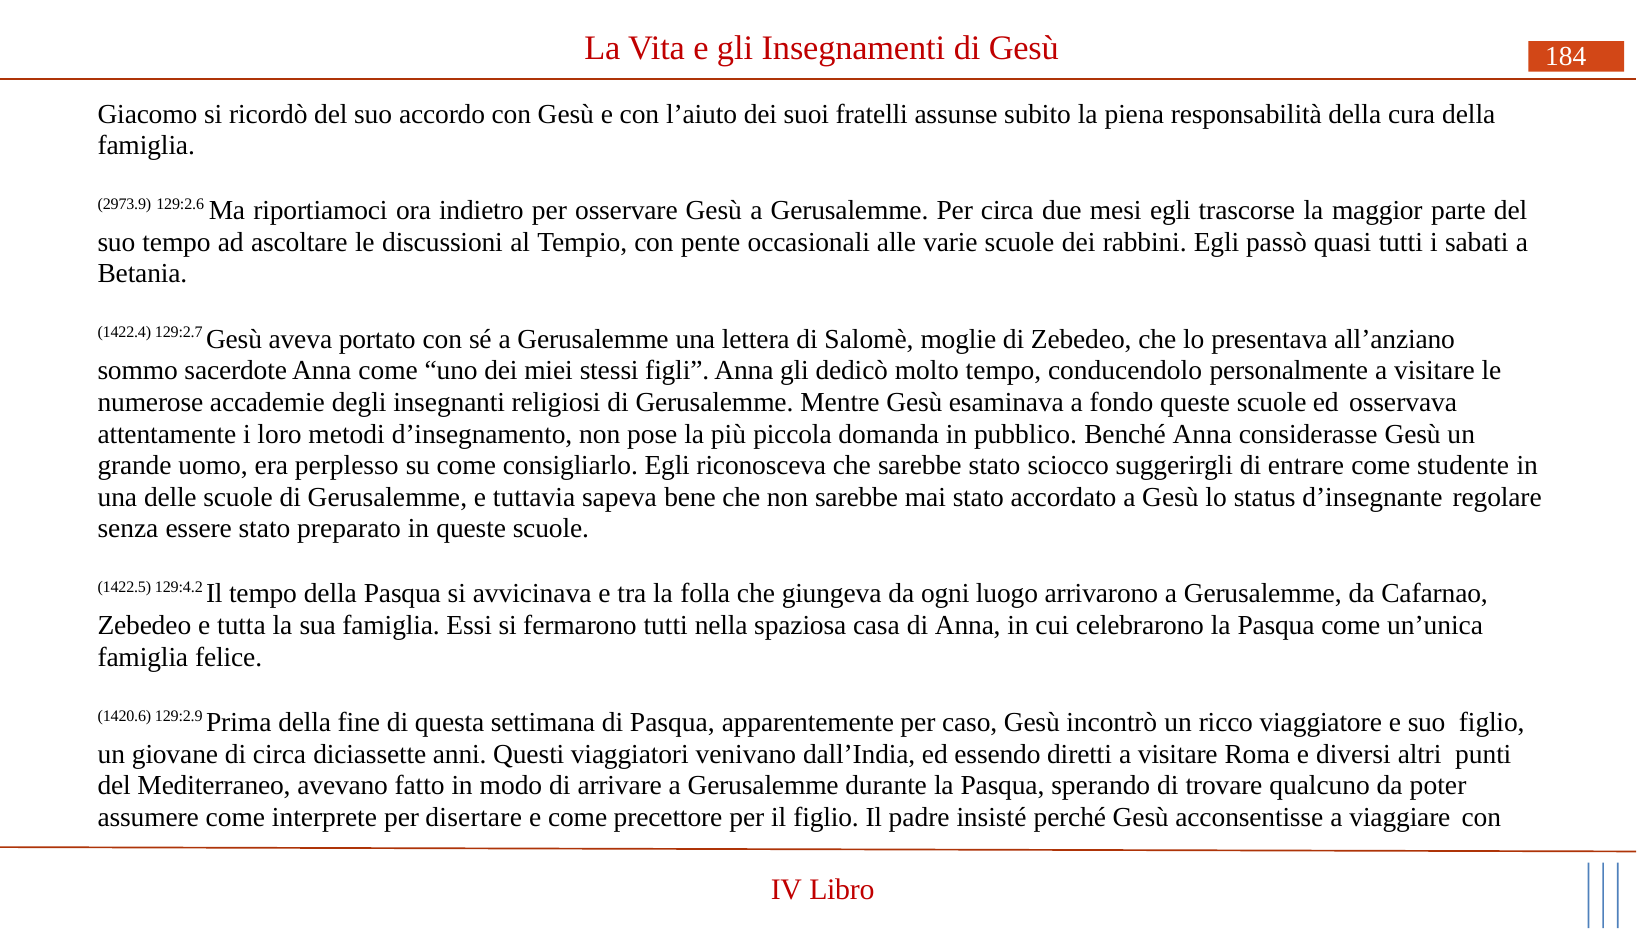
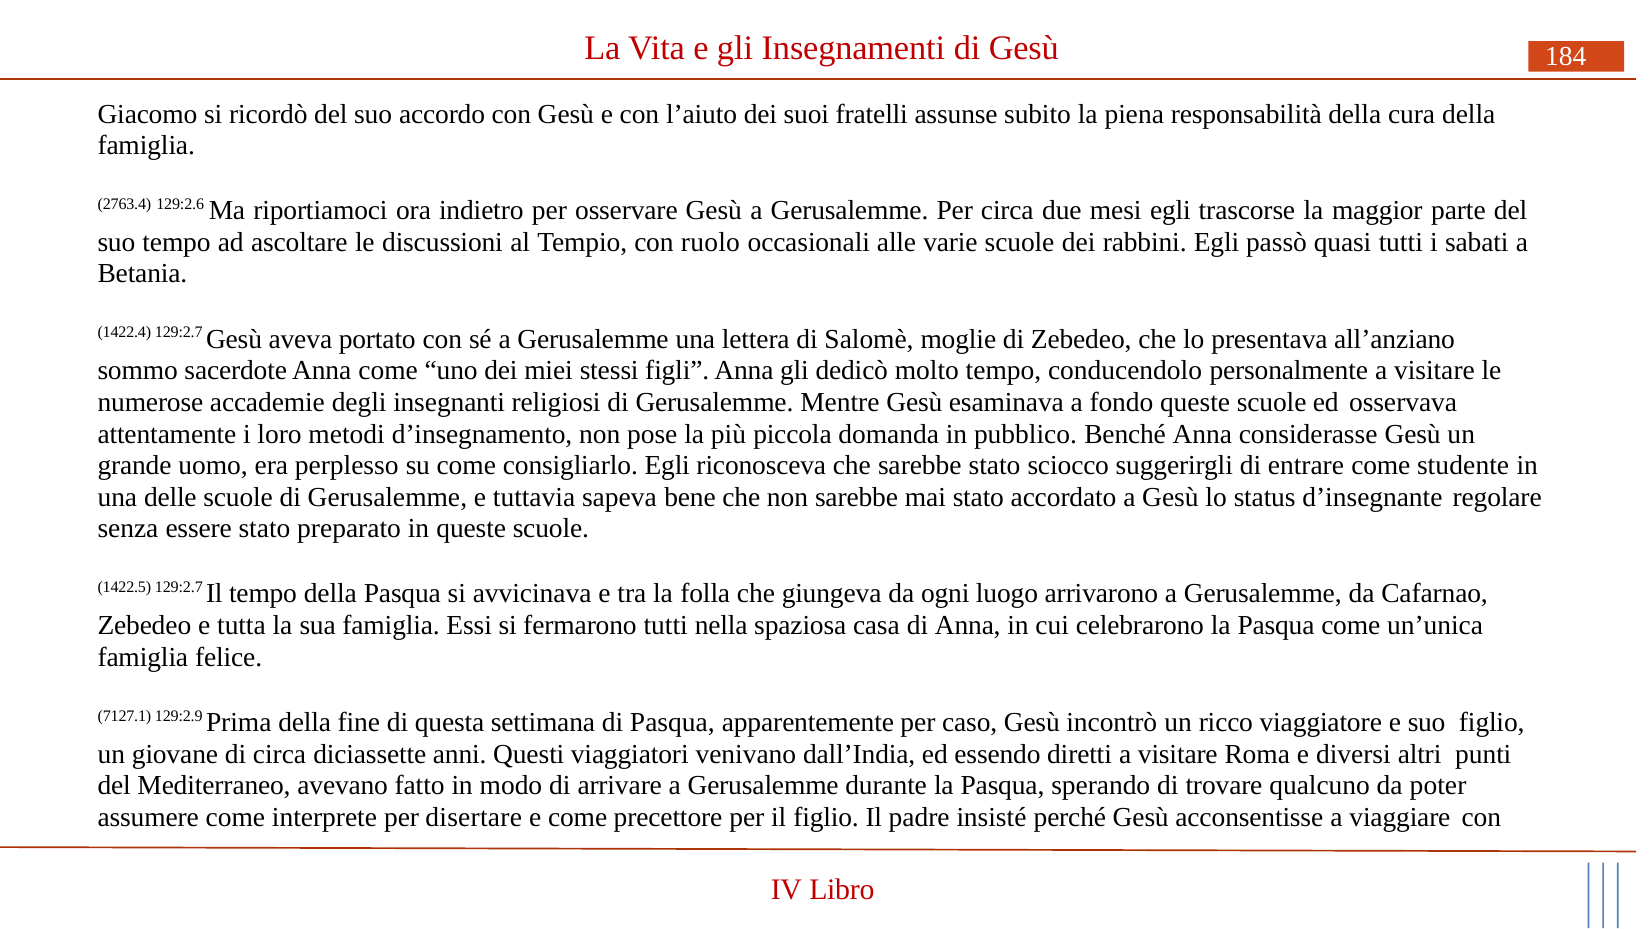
2973.9: 2973.9 -> 2763.4 (124, 204)
pente: pente -> ruolo (710, 242)
1422.5 129:4.2: 129:4.2 -> 129:2.7 (179, 587)
1420.6: 1420.6 -> 7127.1 (124, 716)
